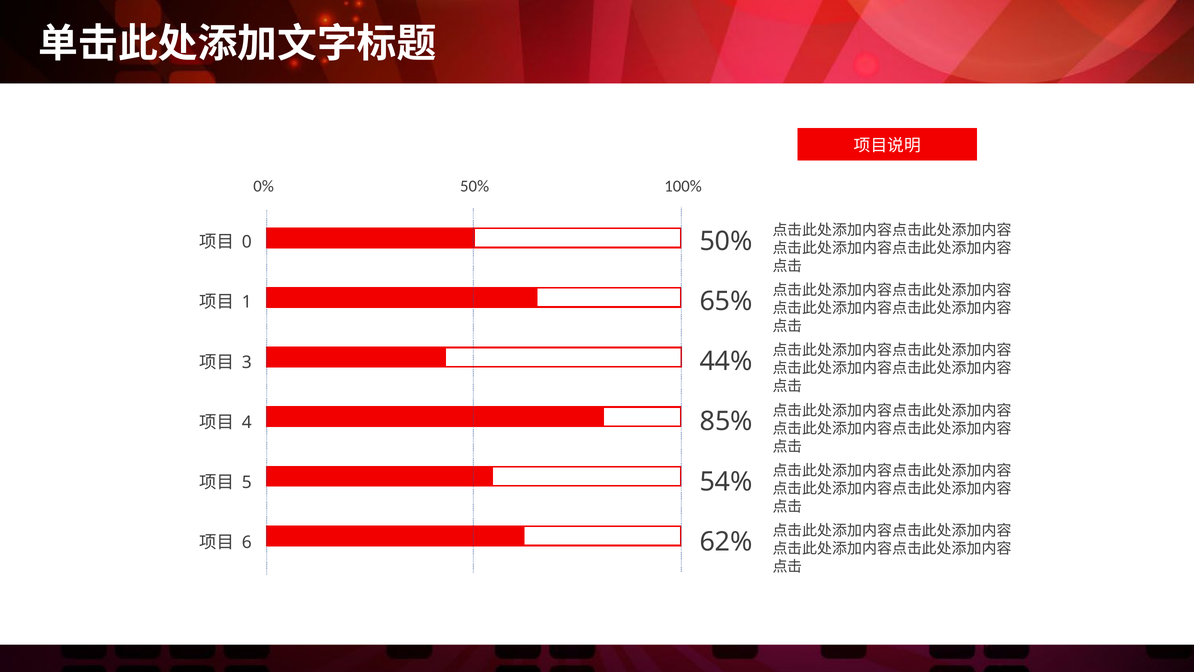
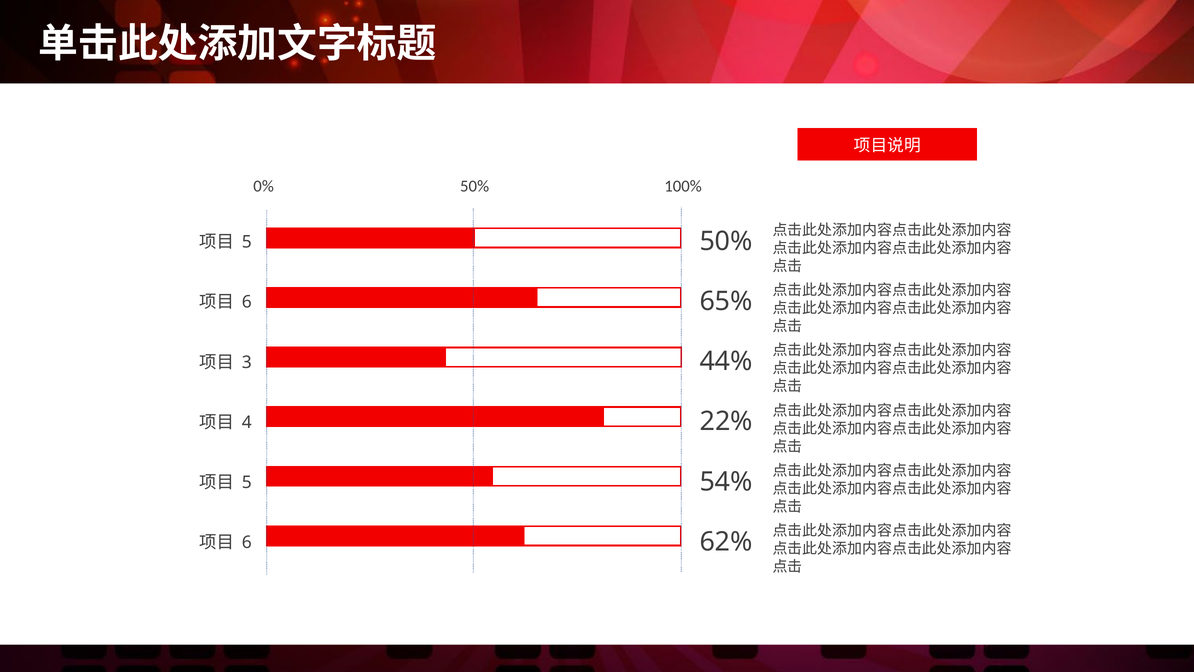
0: 0 -> 5 (247, 242)
1: 1 -> 6 (247, 302)
85%: 85% -> 22% (726, 421)
